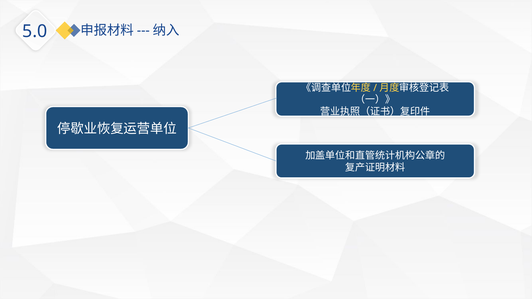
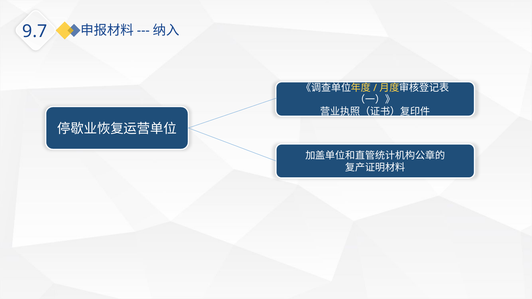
5.0: 5.0 -> 9.7 (35, 31)
